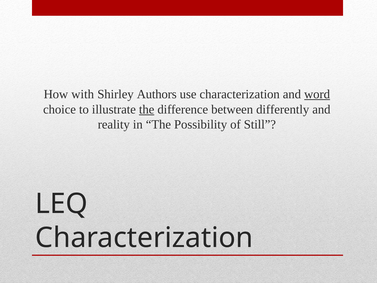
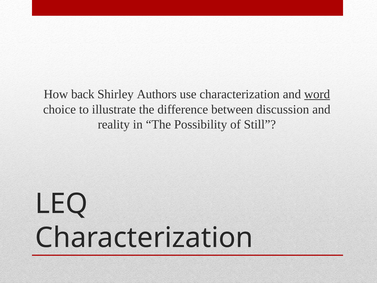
with: with -> back (83, 94)
the underline: present -> none (147, 109)
differently: differently -> discussion (283, 109)
